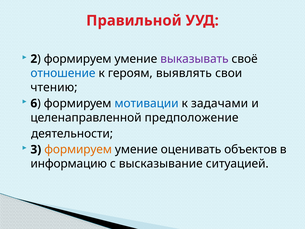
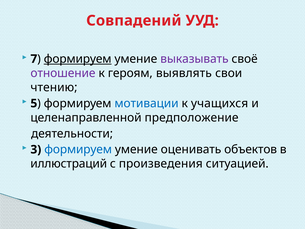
Правильной: Правильной -> Совпадений (134, 21)
2: 2 -> 7 (34, 59)
формируем underline: none -> present (78, 59)
отношение colour: blue -> purple (63, 73)
6: 6 -> 5 (34, 103)
задачами: задачами -> учащихся (220, 103)
формируем colour: orange -> blue (78, 149)
информацию: информацию -> иллюстраций (69, 164)
высказывание: высказывание -> произведения (161, 164)
